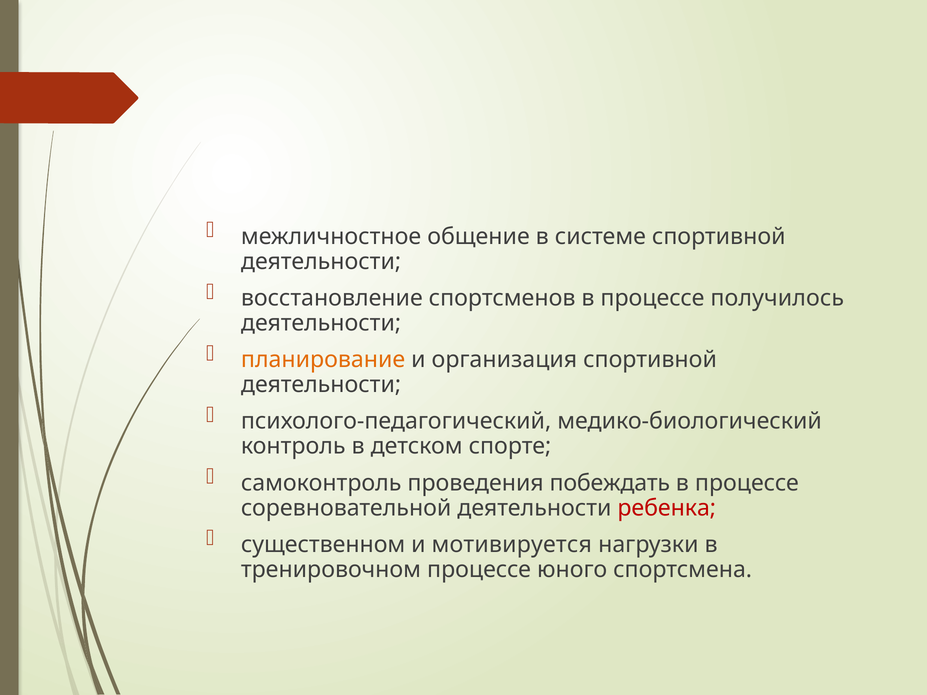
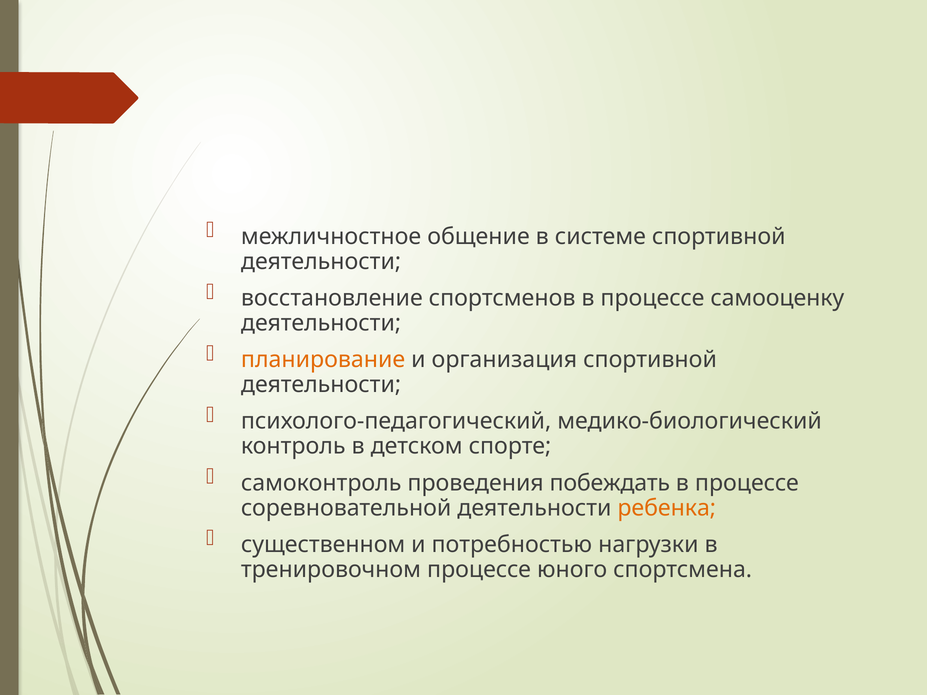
получилось: получилось -> самооценку (777, 298)
ребенка colour: red -> orange (667, 508)
мотивируется: мотивируется -> потребностью (512, 545)
